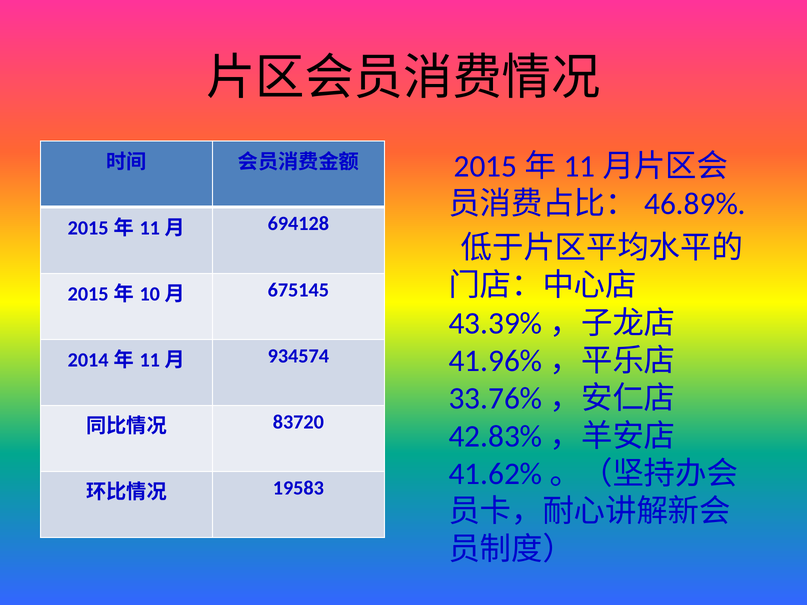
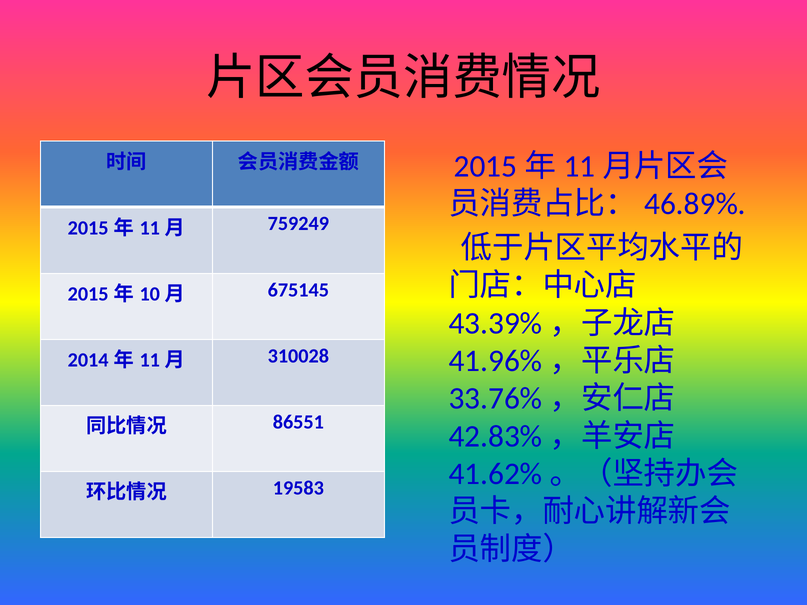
694128: 694128 -> 759249 (298, 224)
934574: 934574 -> 310028 (298, 356)
83720: 83720 -> 86551 (298, 422)
